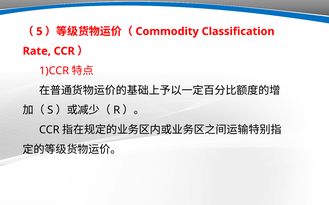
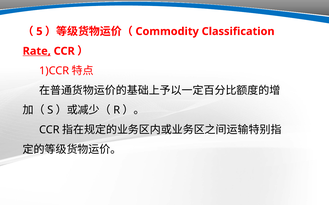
Rate underline: none -> present (37, 51)
